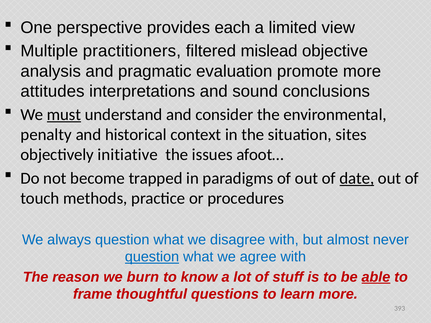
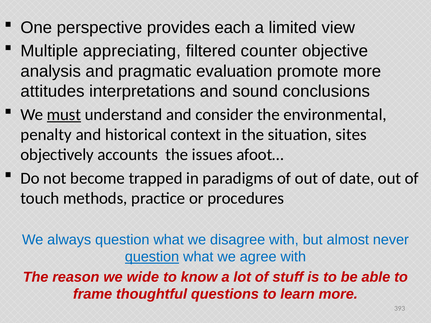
practitioners: practitioners -> appreciating (132, 51)
mislead: mislead -> counter (269, 51)
initiative: initiative -> accounts (128, 155)
date underline: present -> none (357, 178)
burn: burn -> wide (143, 277)
able underline: present -> none (376, 277)
